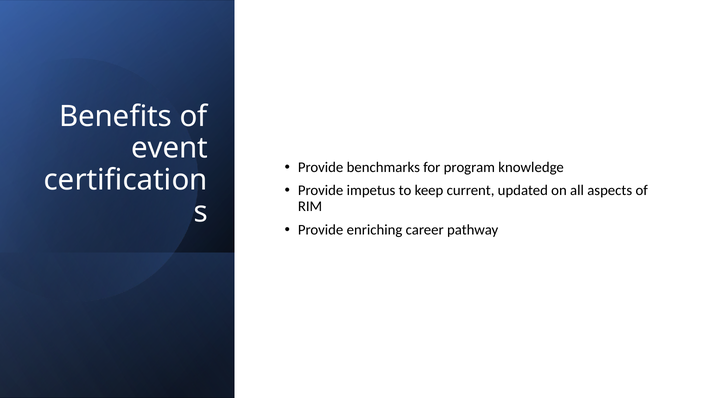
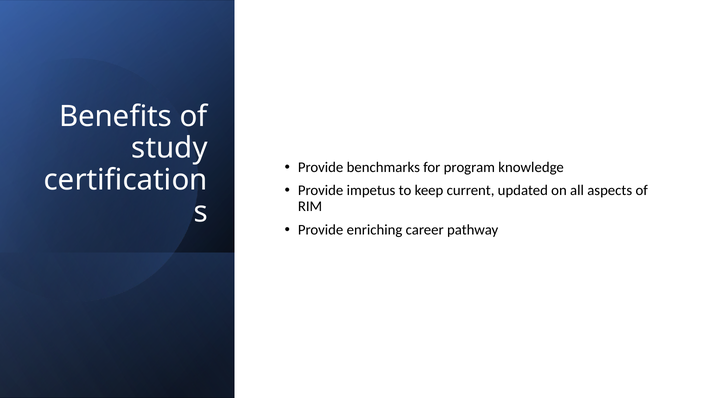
event: event -> study (170, 148)
